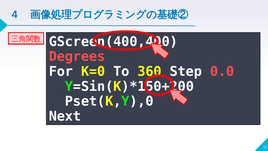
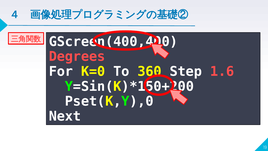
0.0: 0.0 -> 1.6 (222, 71)
